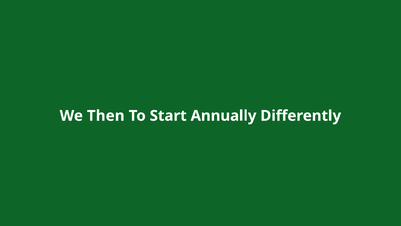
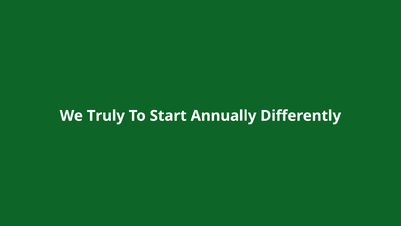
Then: Then -> Truly (106, 116)
